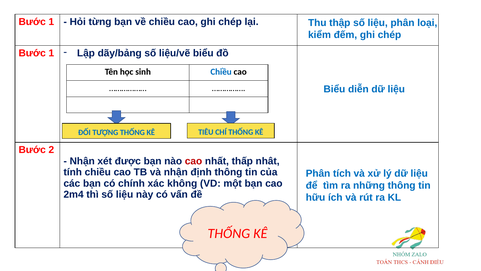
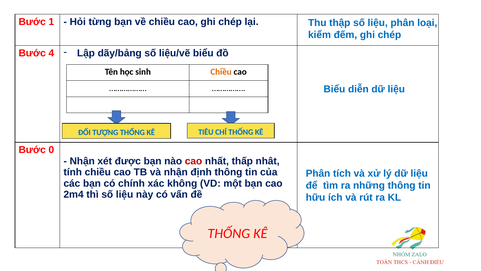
1: 1 -> 4 (51, 53)
Chiều colour: blue -> orange (221, 72)
2: 2 -> 0 (51, 150)
